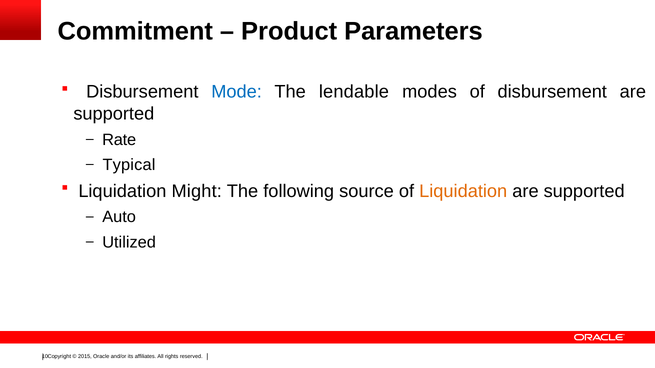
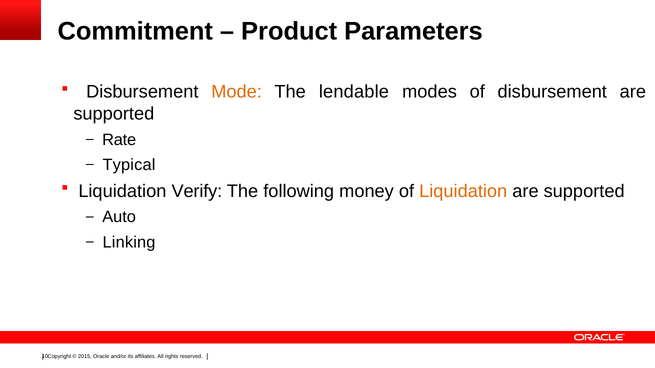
Mode colour: blue -> orange (237, 92)
Might: Might -> Verify (197, 191)
source: source -> money (367, 191)
Utilized: Utilized -> Linking (129, 242)
